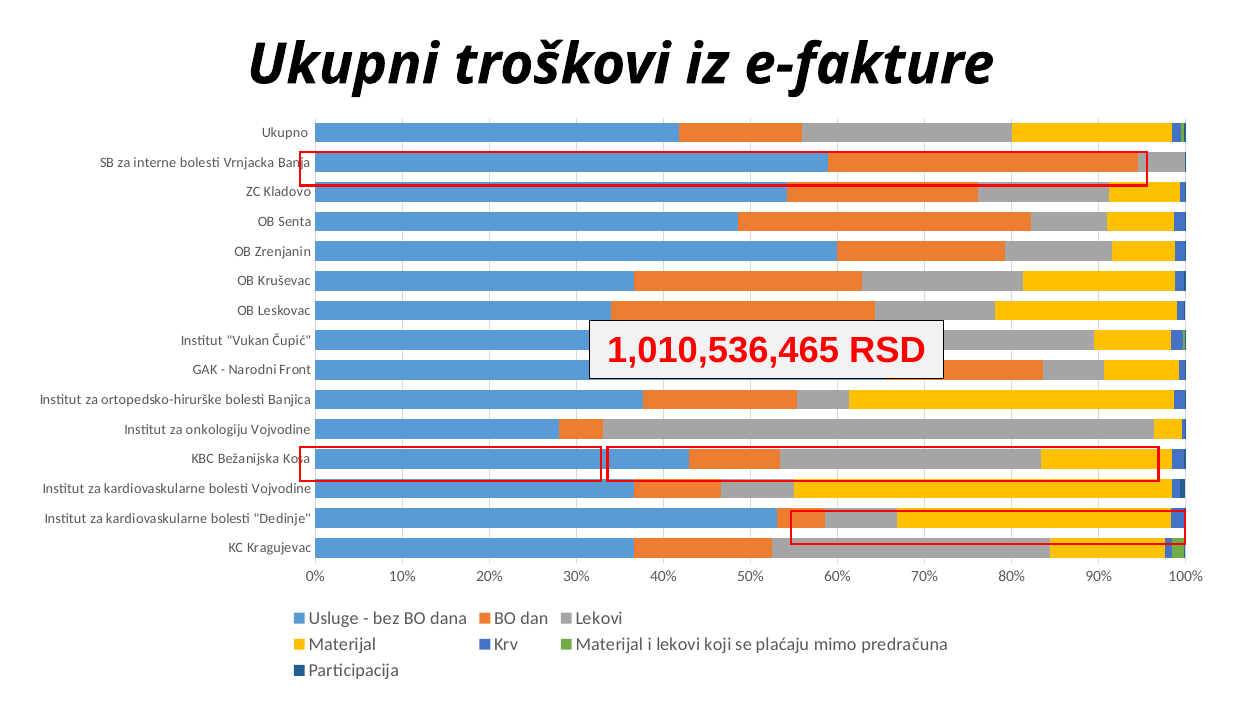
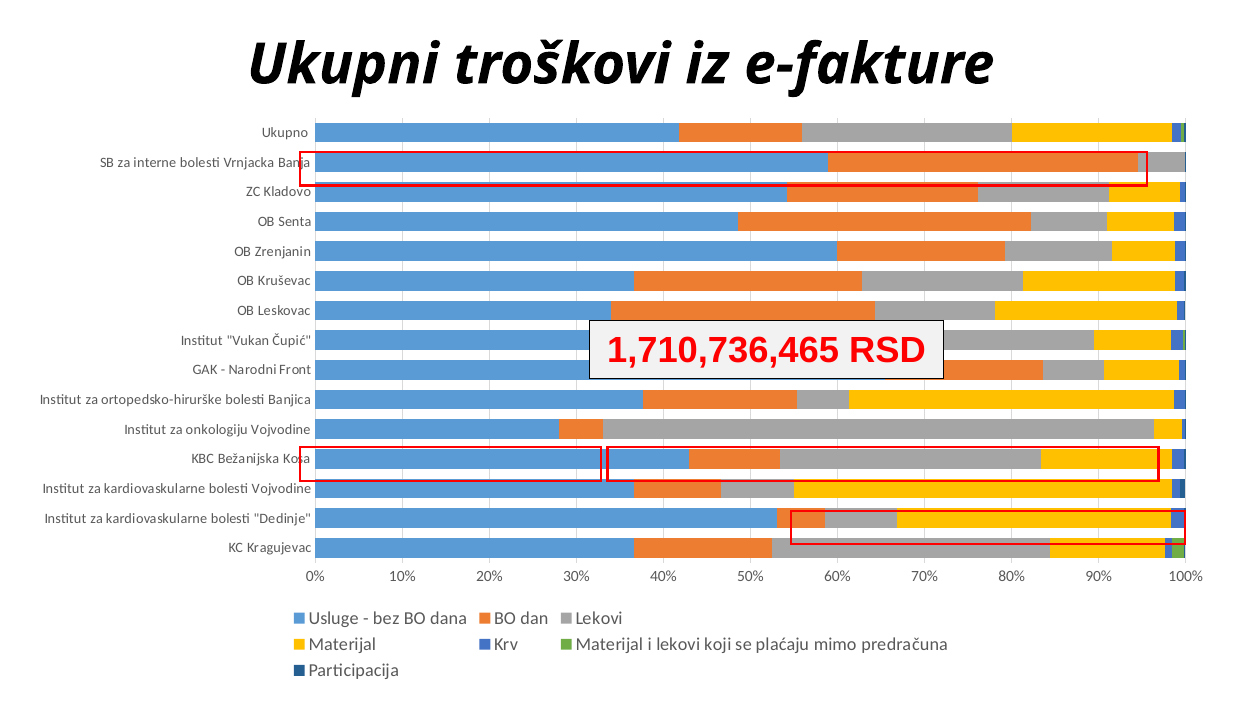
1,010,536,465: 1,010,536,465 -> 1,710,736,465 (723, 350)
